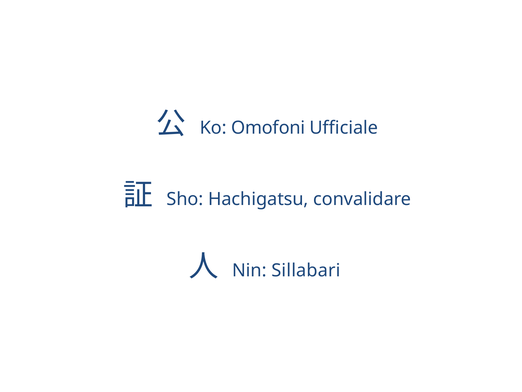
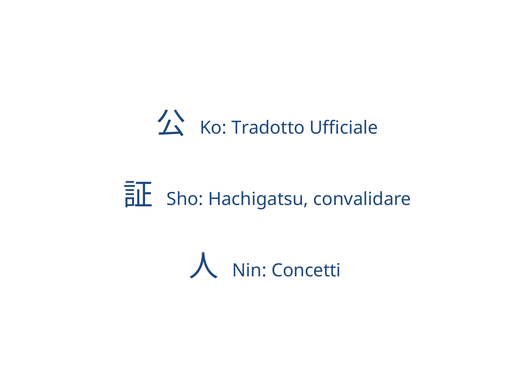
Omofoni: Omofoni -> Tradotto (268, 128)
Sillabari: Sillabari -> Concetti (306, 270)
